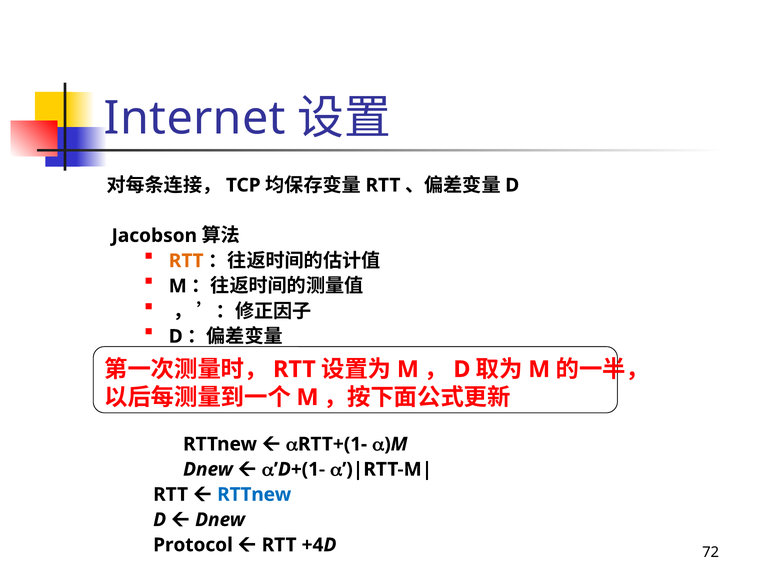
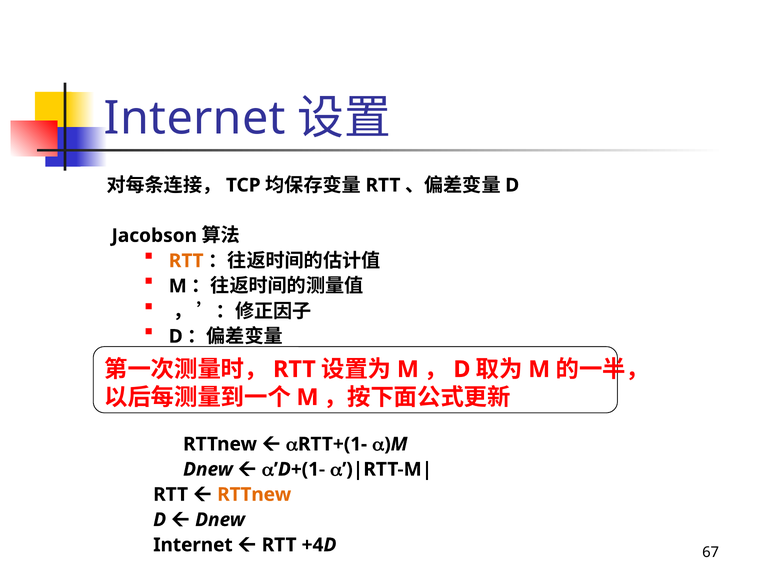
RTTnew colour: blue -> orange (254, 495)
Protocol: Protocol -> Internet (193, 546)
72: 72 -> 67 (711, 553)
